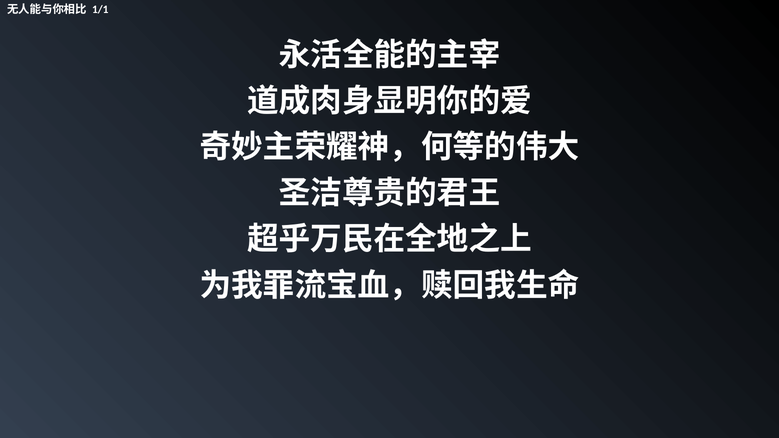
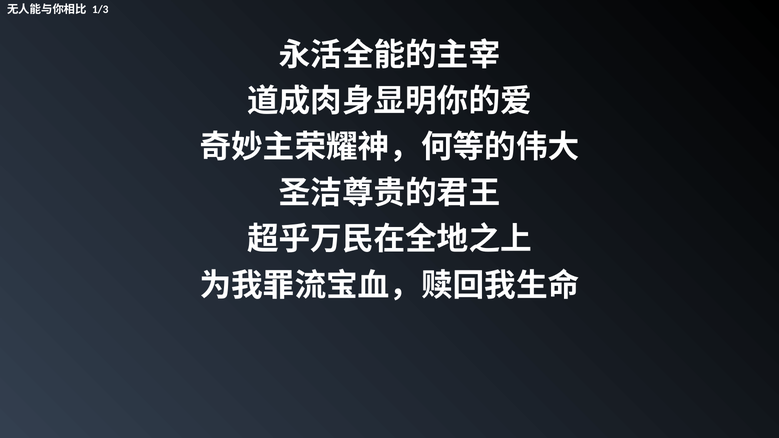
1/1: 1/1 -> 1/3 (100, 10)
